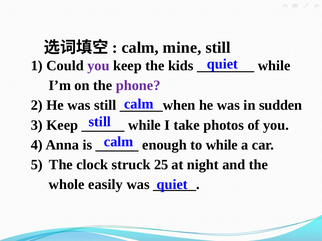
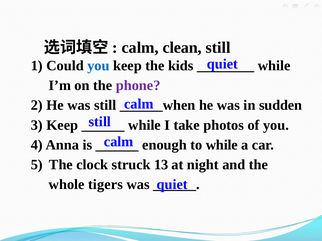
mine: mine -> clean (182, 48)
you colour: purple -> blue (98, 66)
25: 25 -> 13 (161, 165)
easily: easily -> tigers (105, 185)
